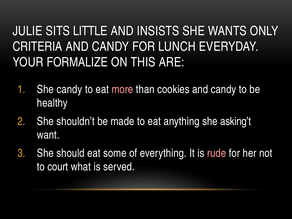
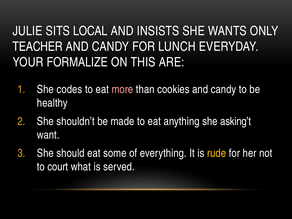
LITTLE: LITTLE -> LOCAL (90, 31)
CRITERIA: CRITERIA -> TEACHER (38, 47)
She candy: candy -> codes (69, 89)
rude colour: pink -> yellow (217, 153)
